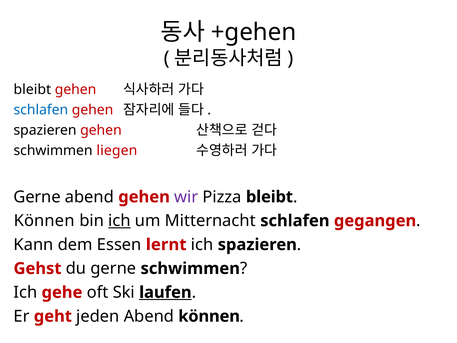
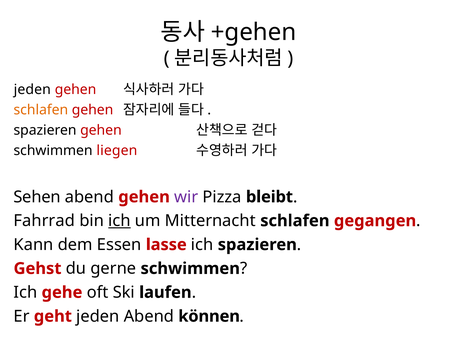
bleibt: bleibt -> jeden (32, 89)
schlafen colour: blue -> orange (41, 110)
Gerne: Gerne -> Sehen (37, 197)
Können: Können -> Fahrrad (44, 221)
lernt: lernt -> lasse (166, 244)
laufen underline: present -> none (165, 292)
